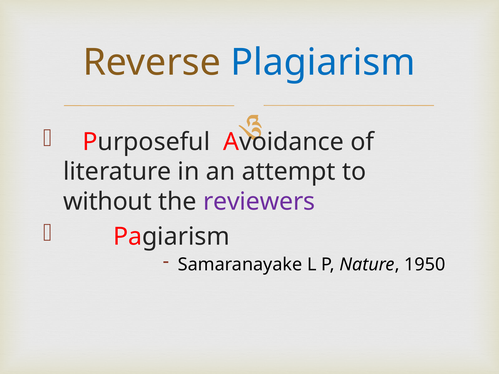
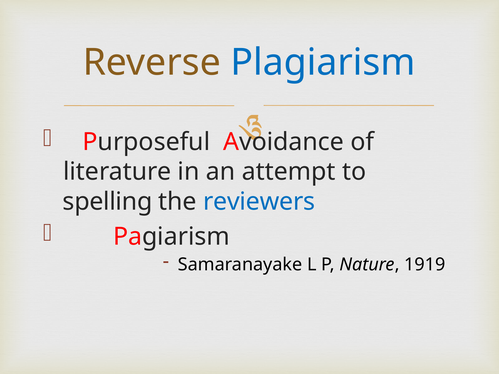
without: without -> spelling (108, 202)
reviewers colour: purple -> blue (259, 202)
1950: 1950 -> 1919 (425, 265)
